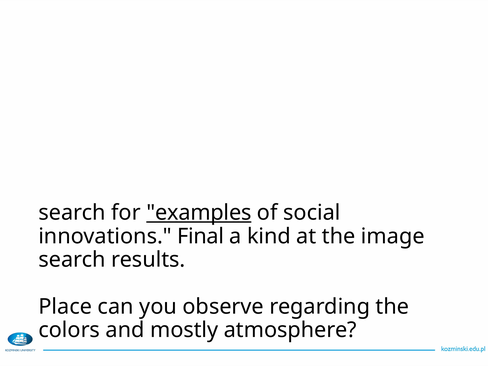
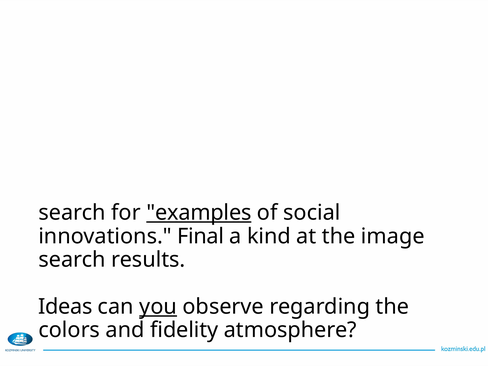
Place: Place -> Ideas (65, 307)
you underline: none -> present (158, 307)
mostly: mostly -> fidelity (184, 330)
